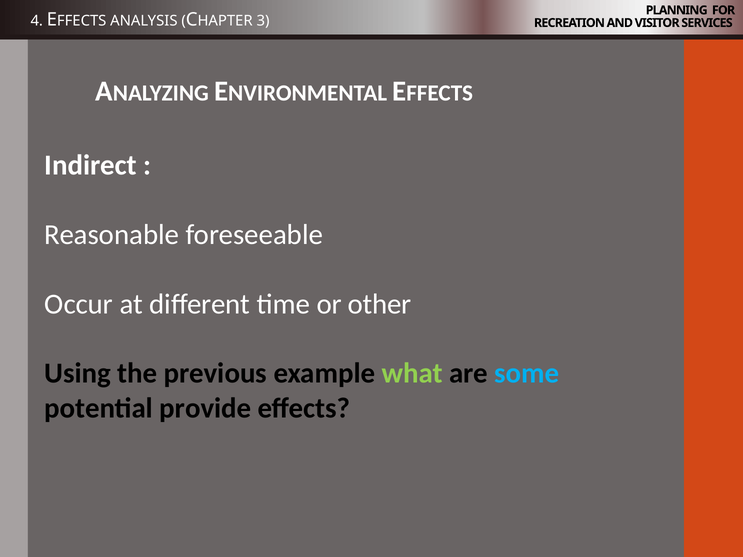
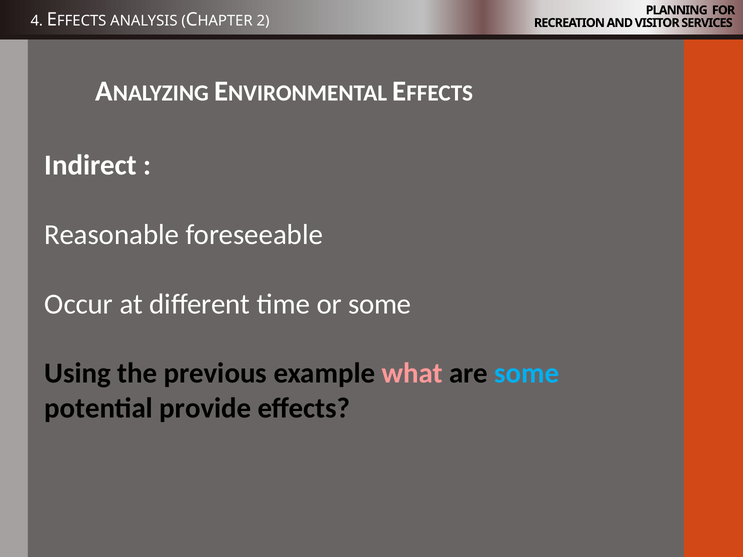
3: 3 -> 2 (263, 21)
or other: other -> some (380, 304)
what colour: light green -> pink (412, 374)
